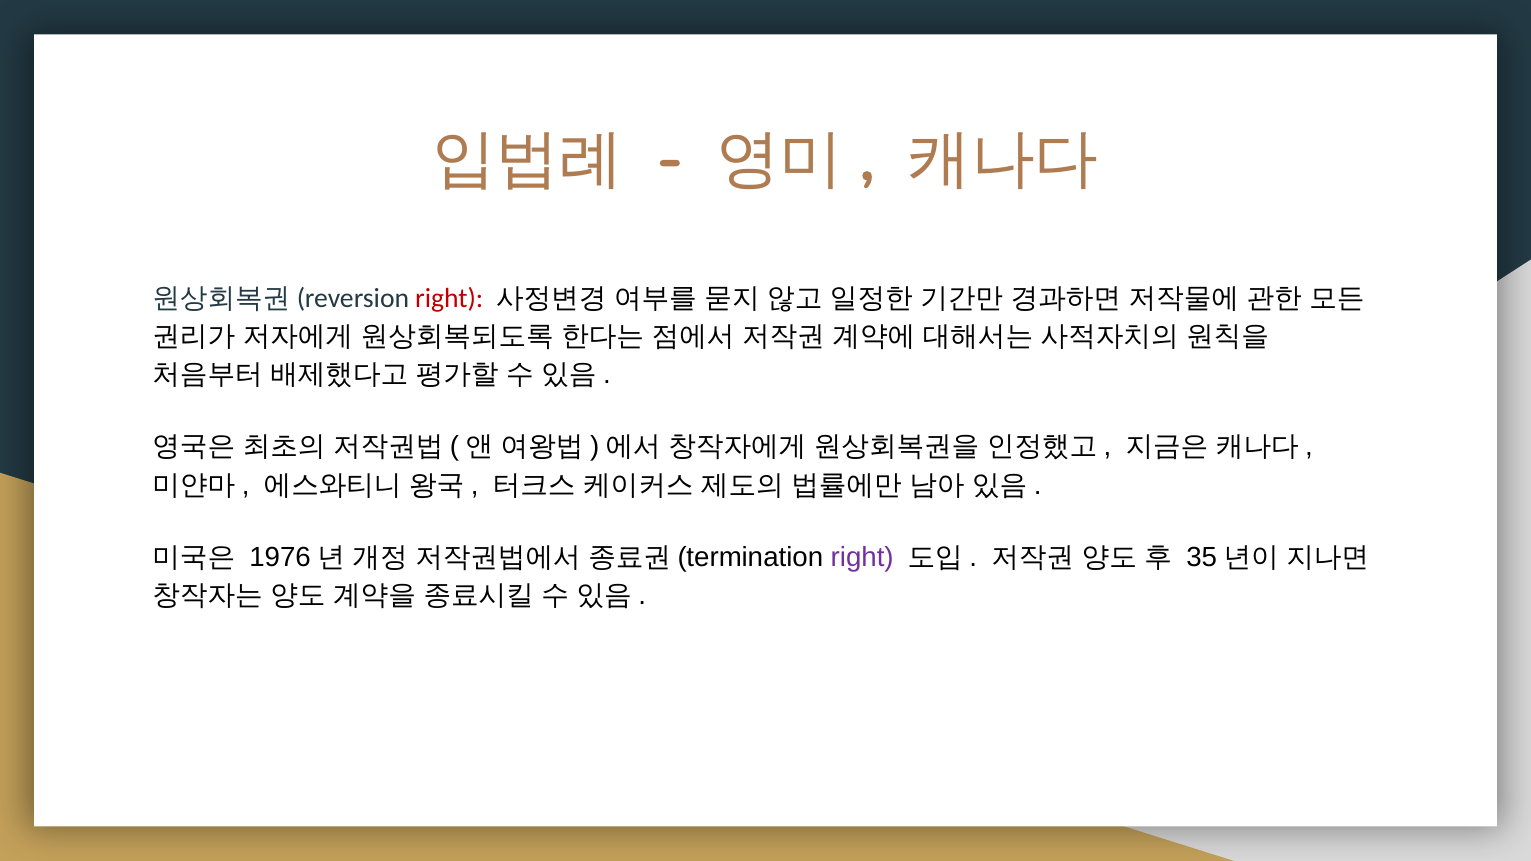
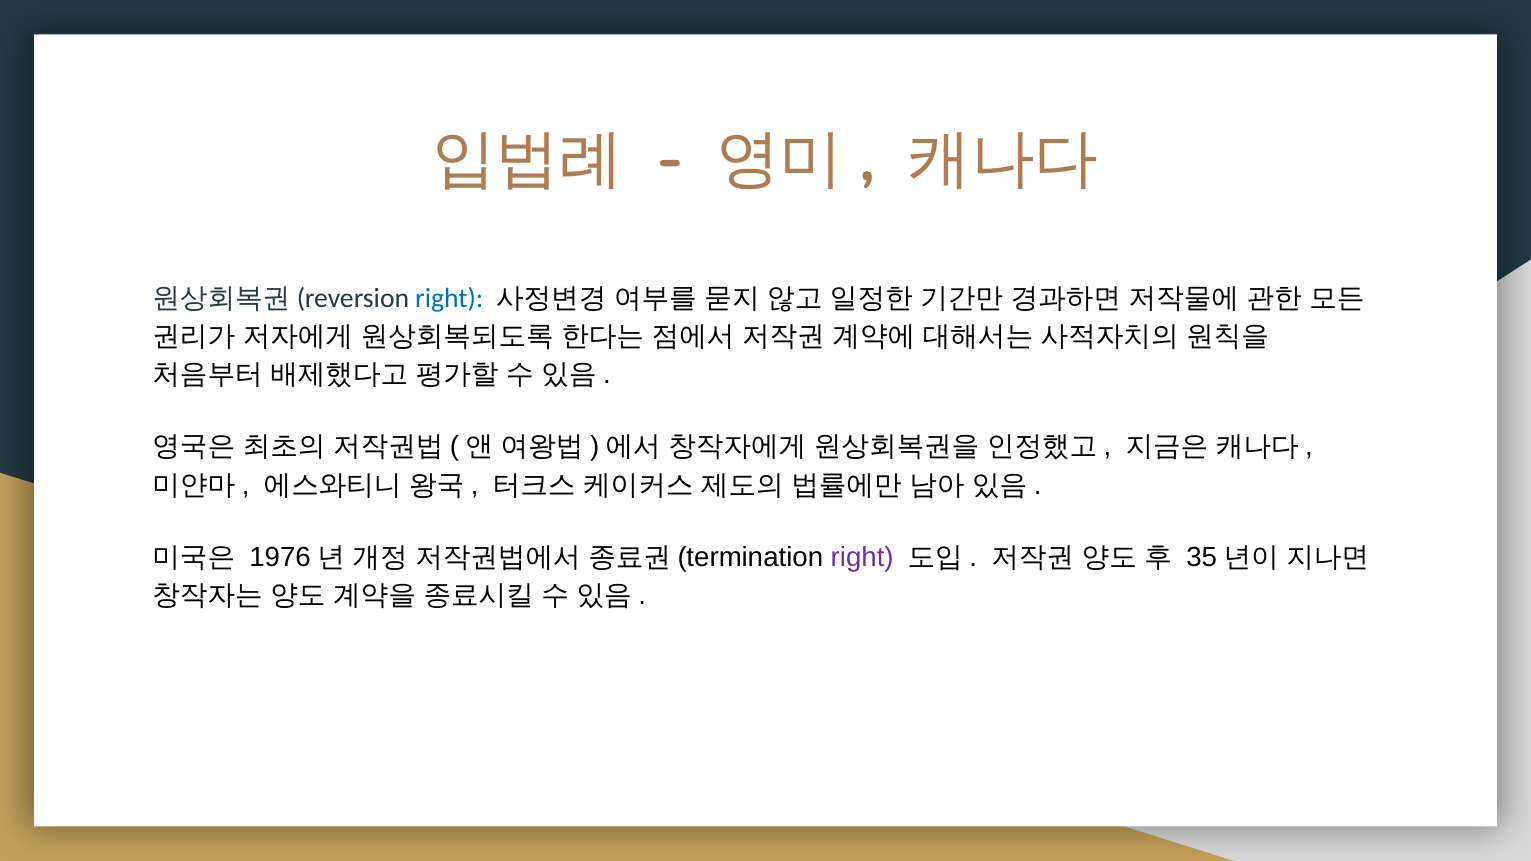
right colour: red -> blue (449, 298)
